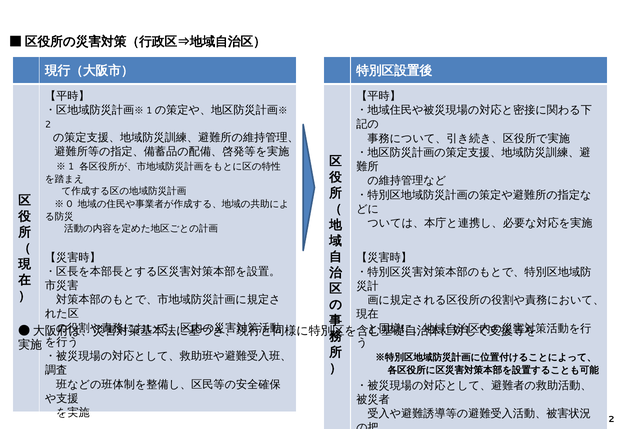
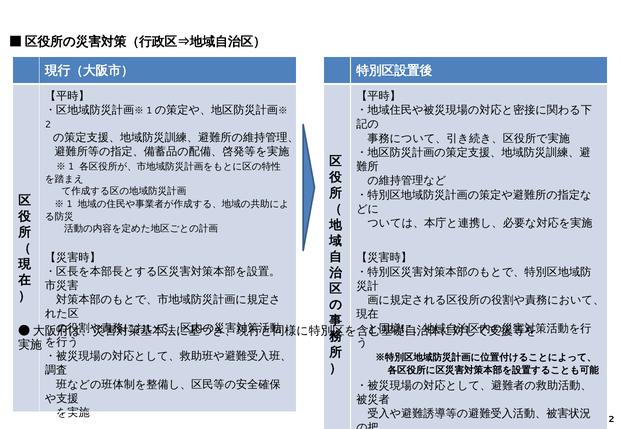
0: 0 -> 1 (69, 204)
